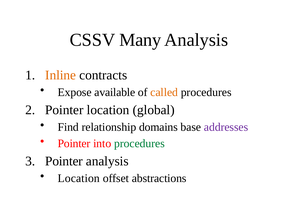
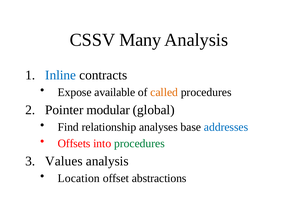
Inline colour: orange -> blue (61, 75)
Pointer location: location -> modular (108, 110)
domains: domains -> analyses (158, 127)
addresses colour: purple -> blue (226, 127)
Pointer: Pointer -> Offsets (74, 143)
Pointer: Pointer -> Values (64, 161)
